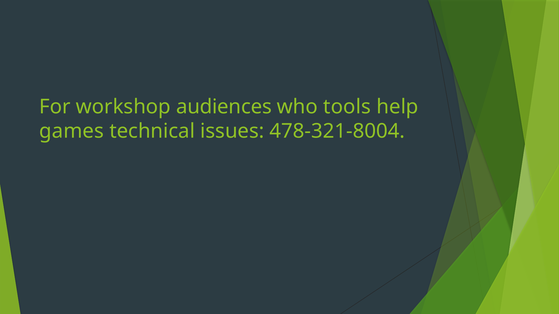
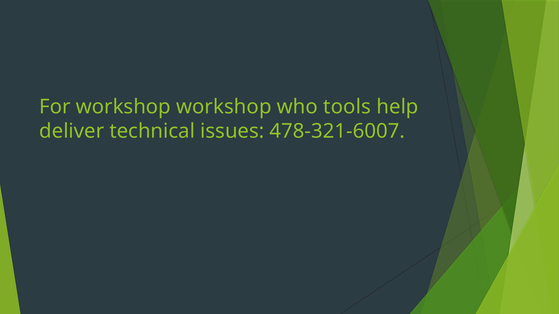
workshop audiences: audiences -> workshop (224, 107)
games: games -> deliver (72, 131)
478-321-8004: 478-321-8004 -> 478-321-6007 (337, 131)
